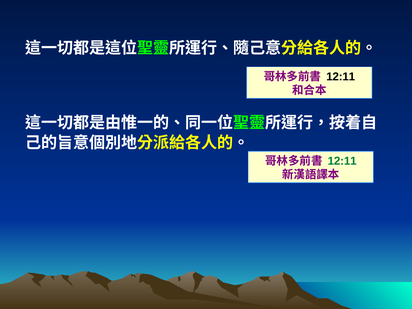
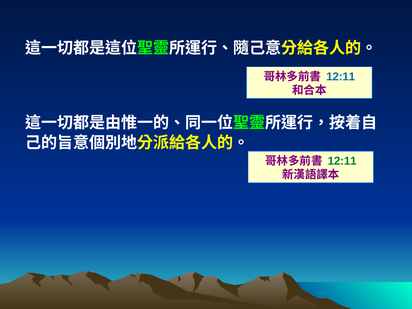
12:11 colour: black -> blue (341, 77)
